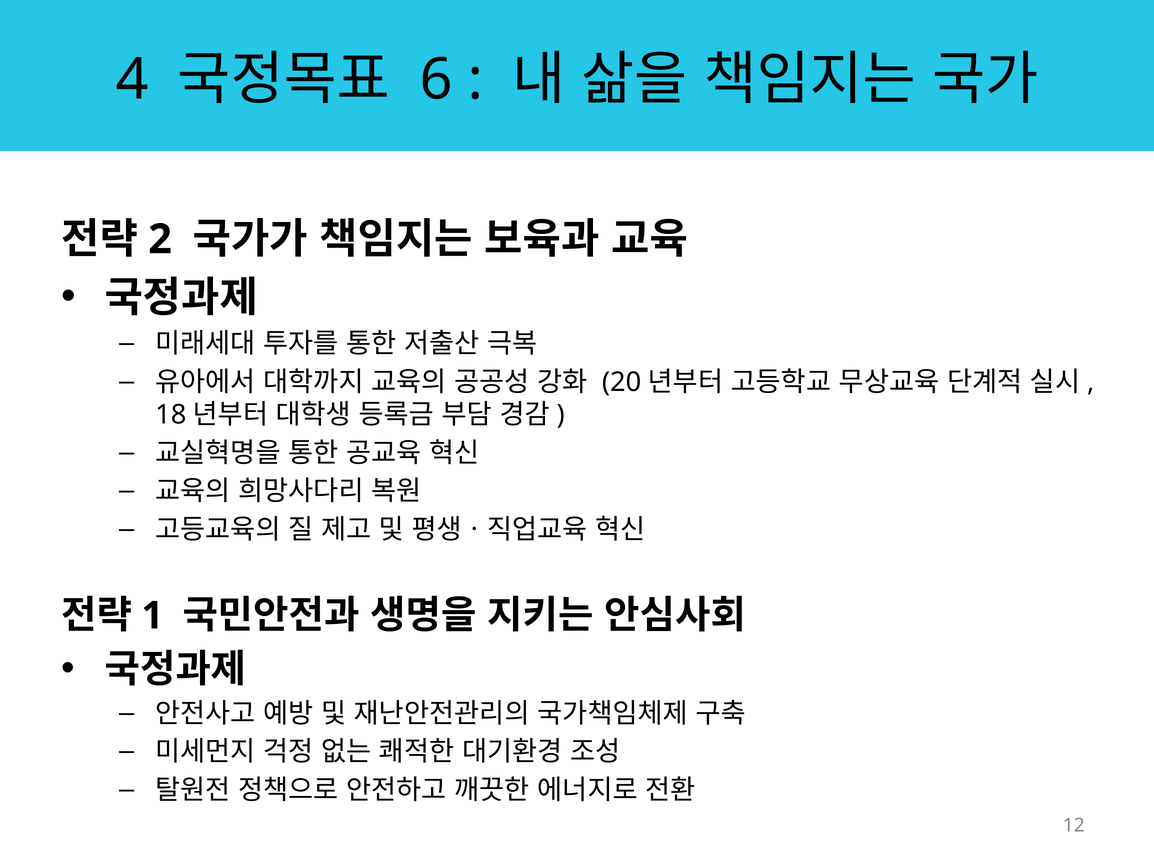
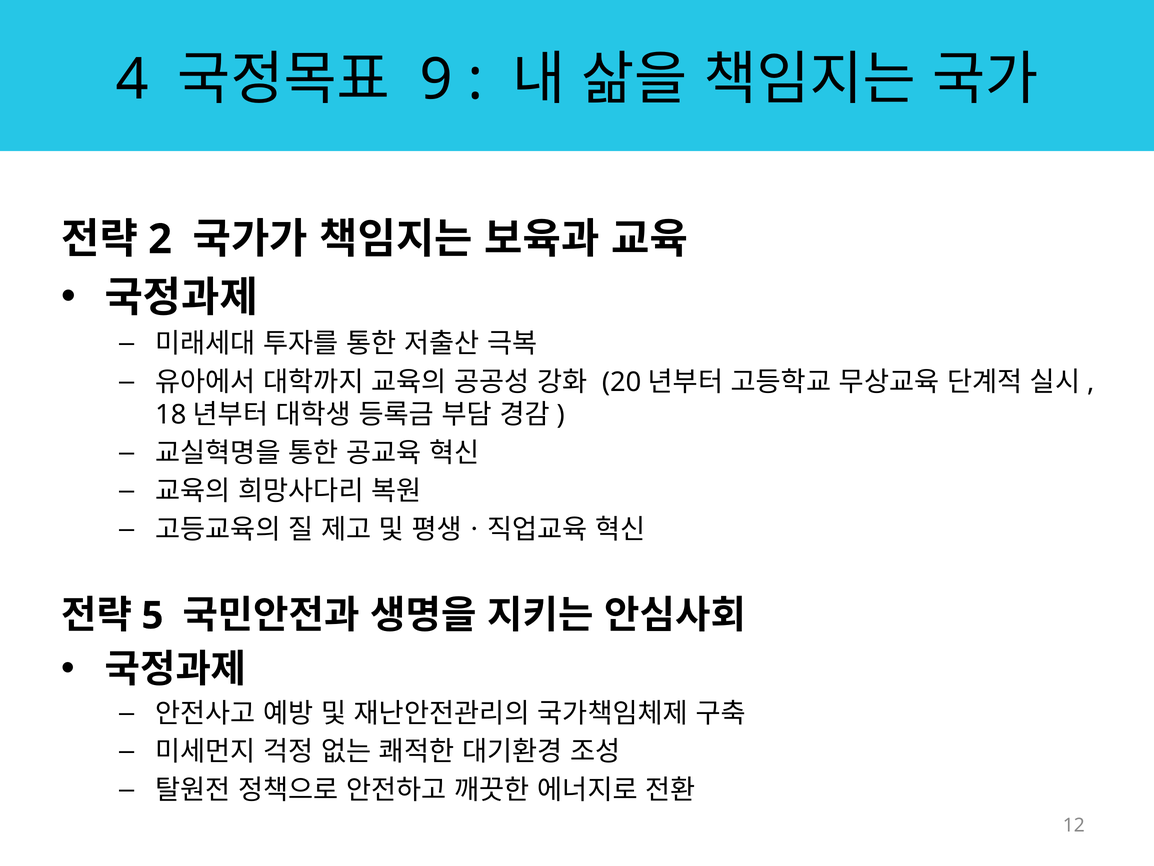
6: 6 -> 9 (436, 80)
1: 1 -> 5 (152, 615)
